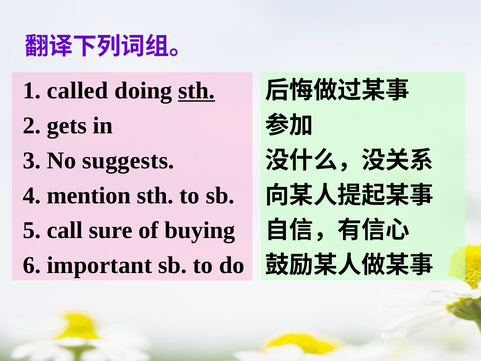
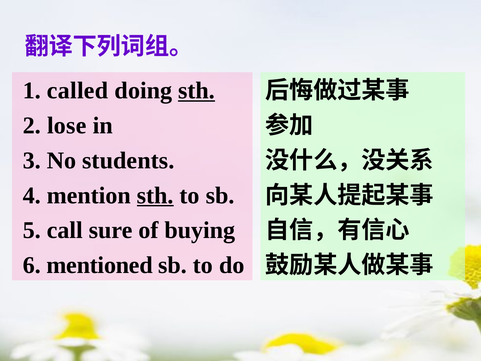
gets: gets -> lose (67, 125)
suggests: suggests -> students (128, 160)
sth underline: none -> present (155, 195)
important: important -> mentioned (100, 265)
